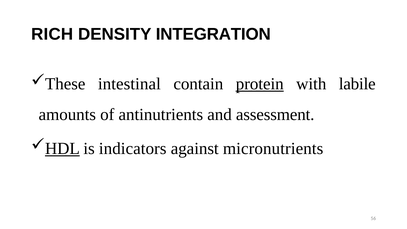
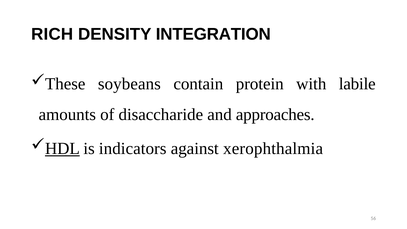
intestinal: intestinal -> soybeans (129, 84)
protein underline: present -> none (260, 84)
antinutrients: antinutrients -> disaccharide (161, 115)
assessment: assessment -> approaches (275, 115)
micronutrients: micronutrients -> xerophthalmia (273, 148)
